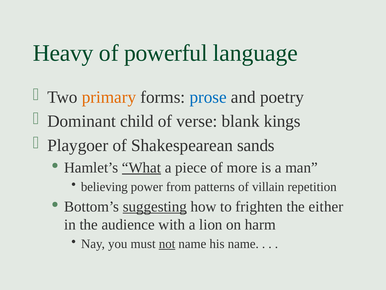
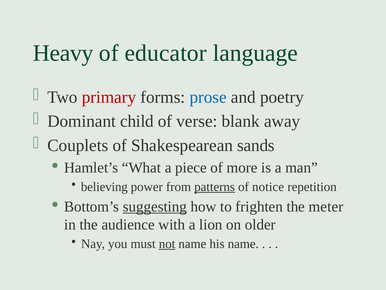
powerful: powerful -> educator (166, 53)
primary colour: orange -> red (109, 97)
kings: kings -> away (282, 121)
Playgoer: Playgoer -> Couplets (78, 145)
What underline: present -> none (141, 167)
patterns underline: none -> present (215, 186)
villain: villain -> notice (268, 186)
either: either -> meter (326, 206)
harm: harm -> older (260, 224)
